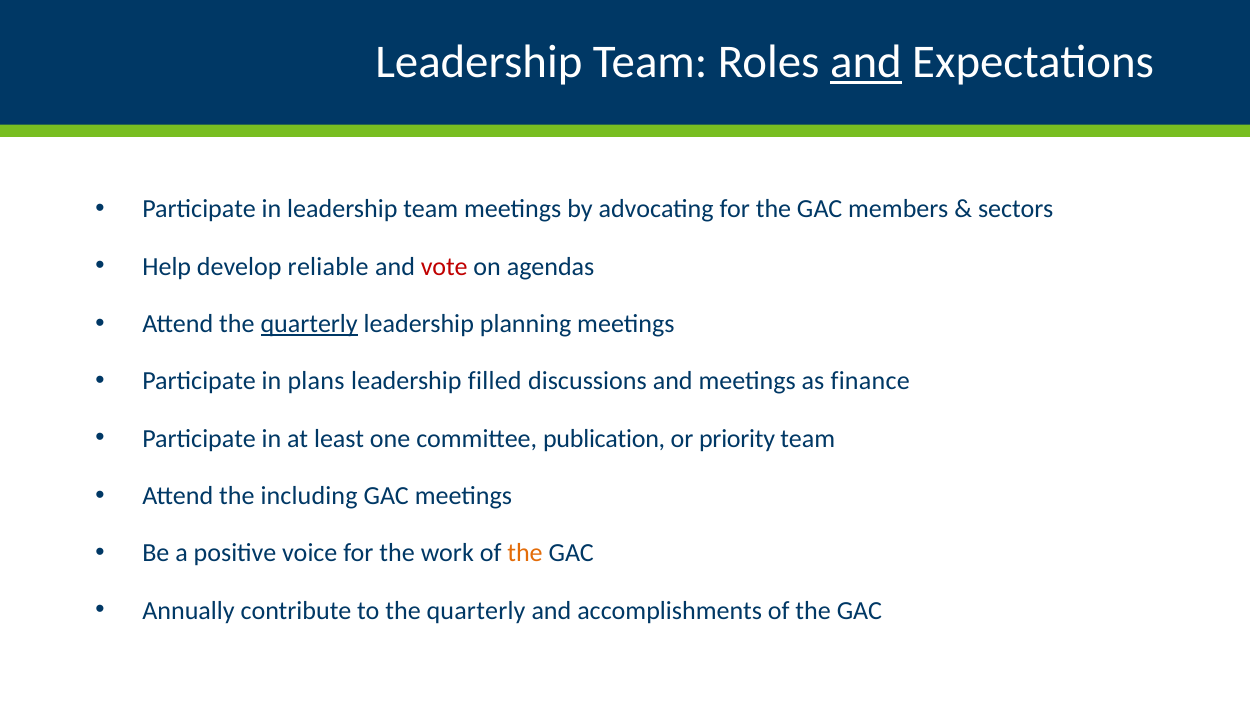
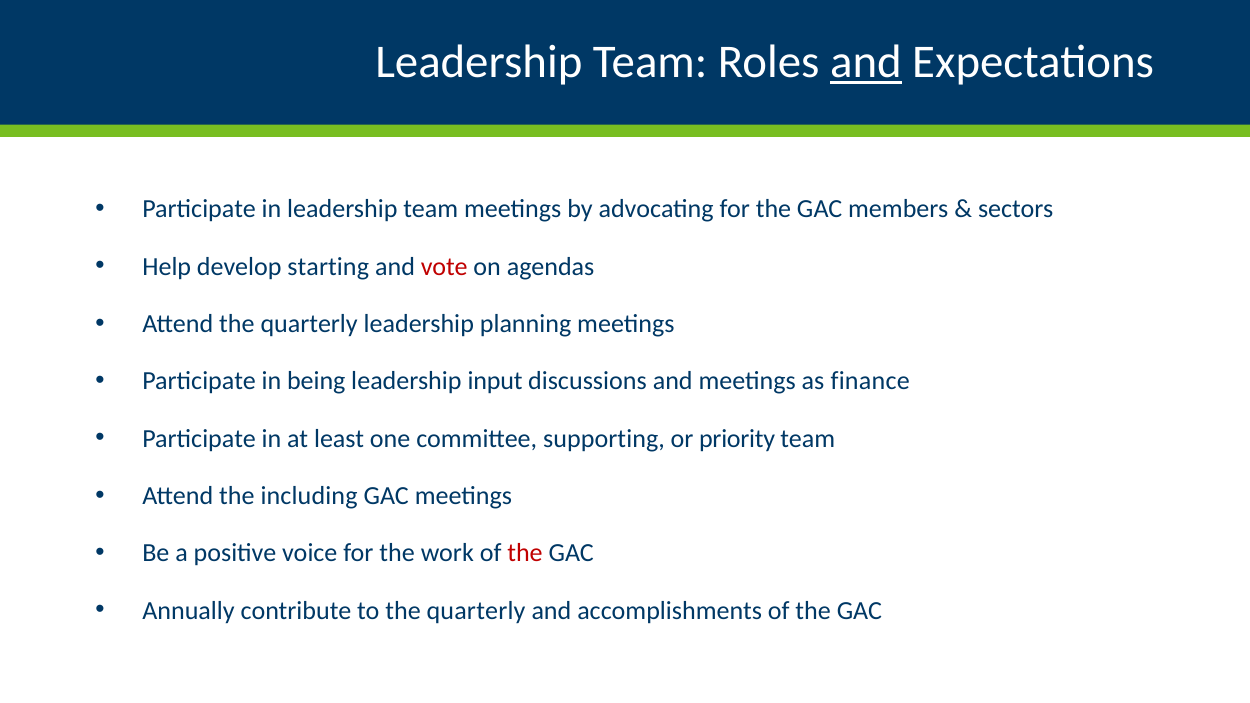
reliable: reliable -> starting (328, 267)
quarterly underline: present -> none (309, 324)
plans: plans -> being (316, 381)
filled: filled -> input (495, 381)
publication: publication -> supporting (604, 439)
the colour: orange -> red (525, 553)
